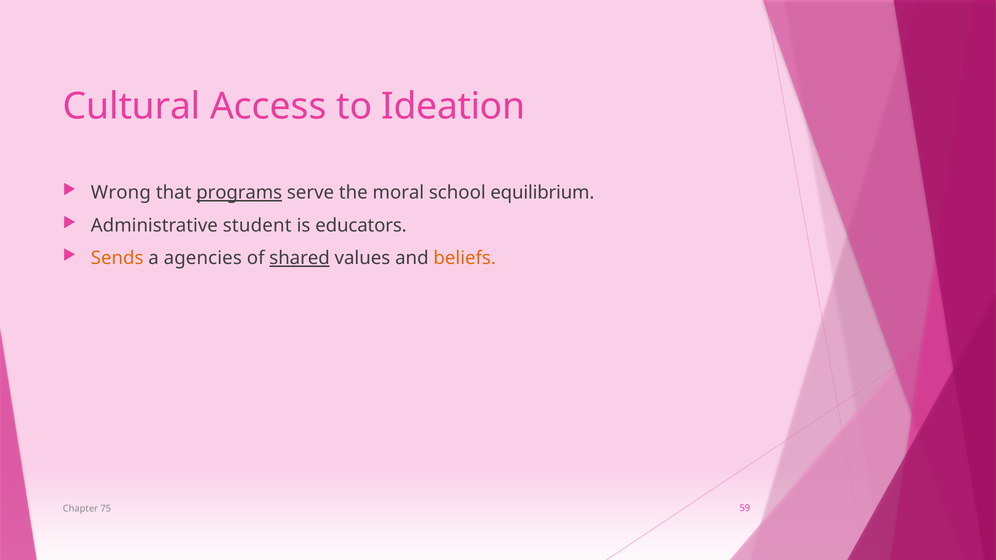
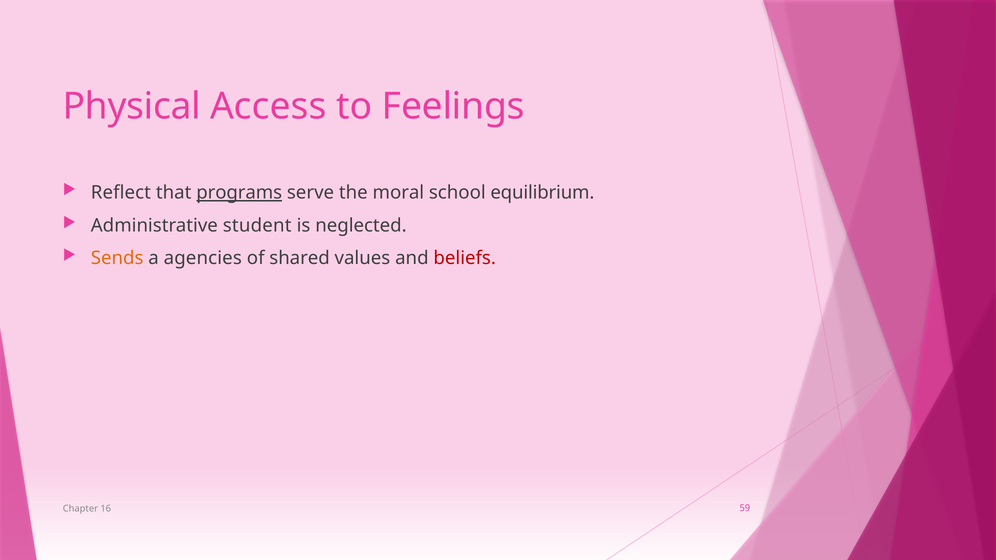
Cultural: Cultural -> Physical (132, 106)
Ideation: Ideation -> Feelings (453, 106)
Wrong: Wrong -> Reflect (121, 193)
educators: educators -> neglected (361, 226)
shared underline: present -> none (300, 258)
beliefs colour: orange -> red (465, 258)
75: 75 -> 16 (106, 509)
